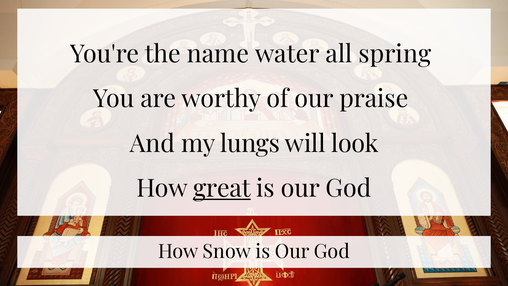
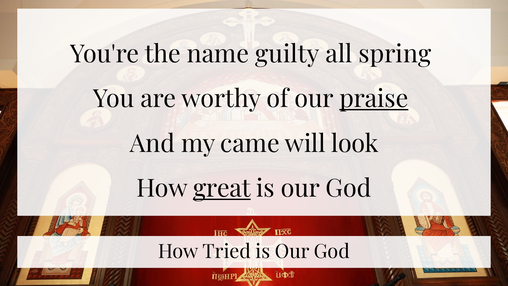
water: water -> guilty (287, 54)
praise underline: none -> present (374, 99)
lungs: lungs -> came (250, 144)
Snow: Snow -> Tried (227, 252)
